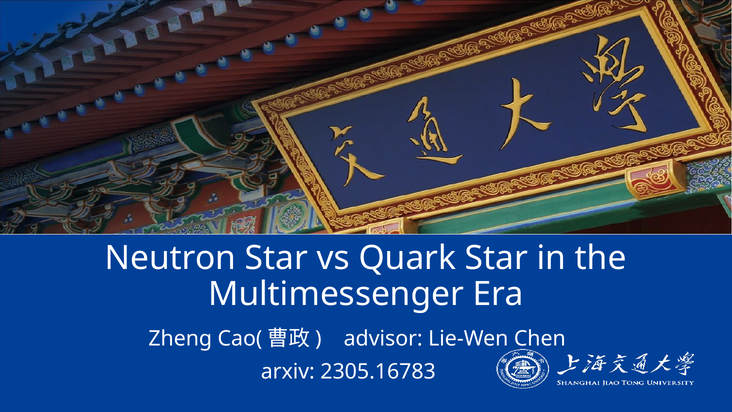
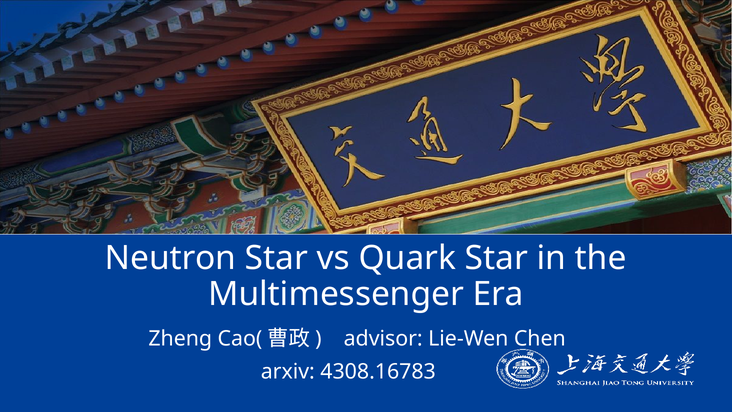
2305.16783: 2305.16783 -> 4308.16783 (378, 372)
